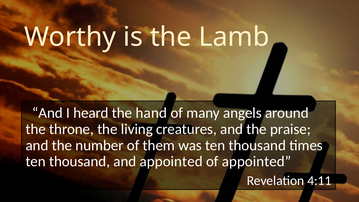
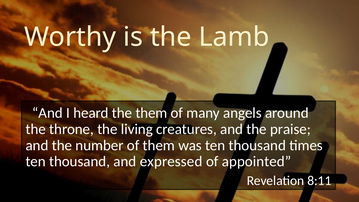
the hand: hand -> them (151, 113)
and appointed: appointed -> expressed (171, 161)
4:11: 4:11 -> 8:11 (319, 181)
